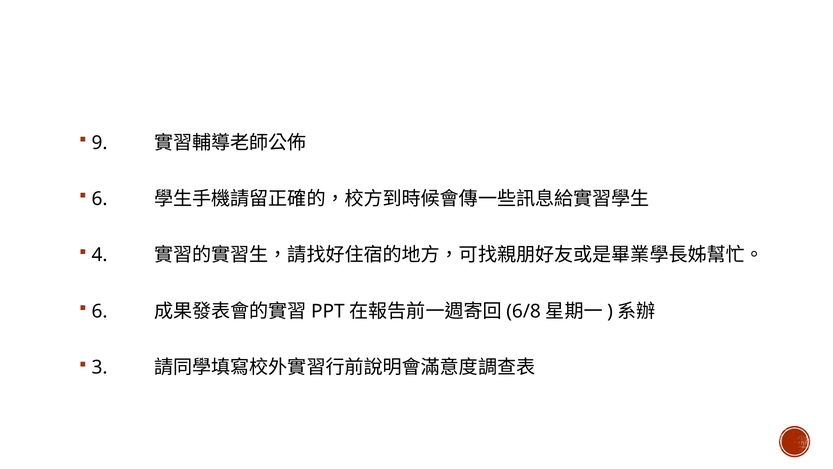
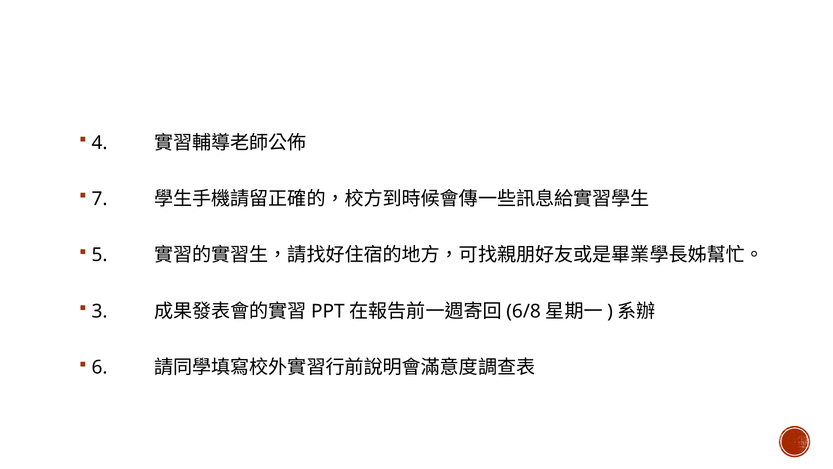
9: 9 -> 4 (100, 143)
6: 6 -> 7 (100, 199)
4: 4 -> 5 (100, 255)
6: 6 -> 3 (100, 311)
3: 3 -> 6 (100, 367)
